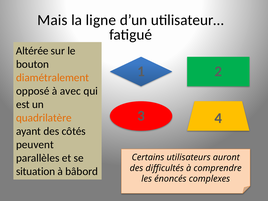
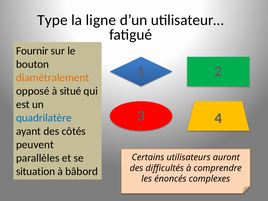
Mais: Mais -> Type (52, 20)
Altérée: Altérée -> Fournir (32, 51)
avec: avec -> situé (70, 91)
quadrilatère colour: orange -> blue (44, 118)
